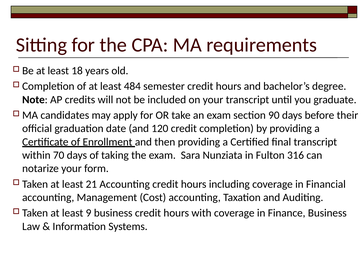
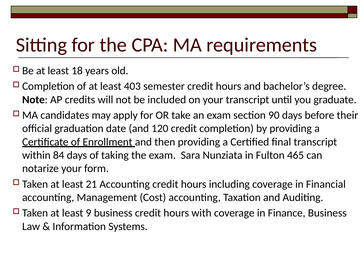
484: 484 -> 403 (132, 86)
70: 70 -> 84 (59, 155)
316: 316 -> 465 (296, 155)
